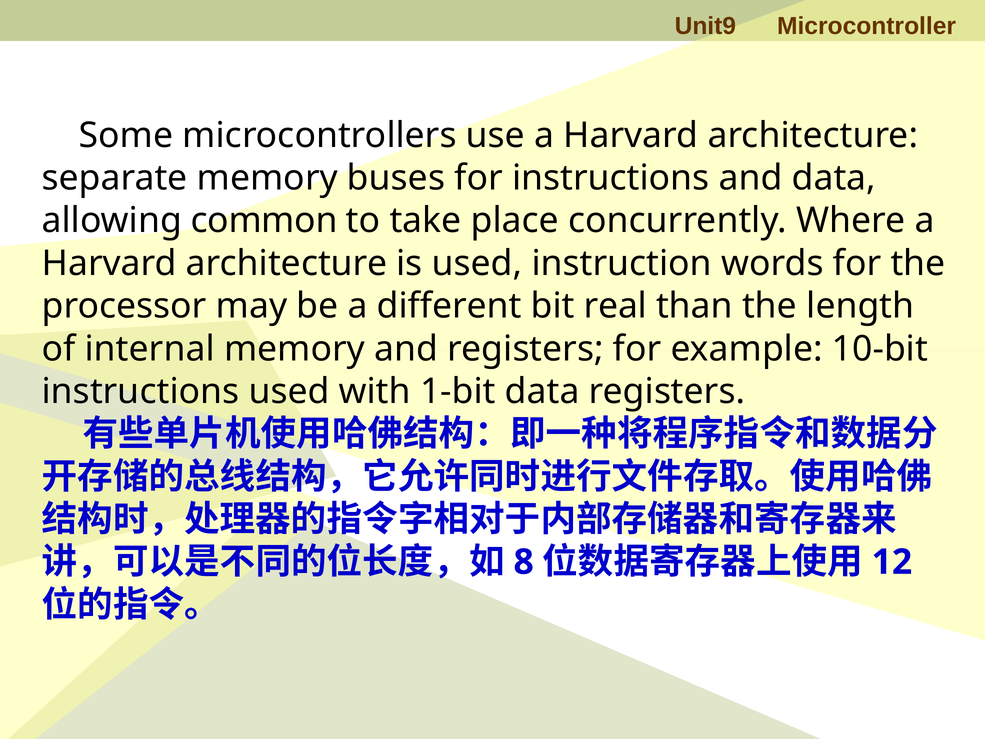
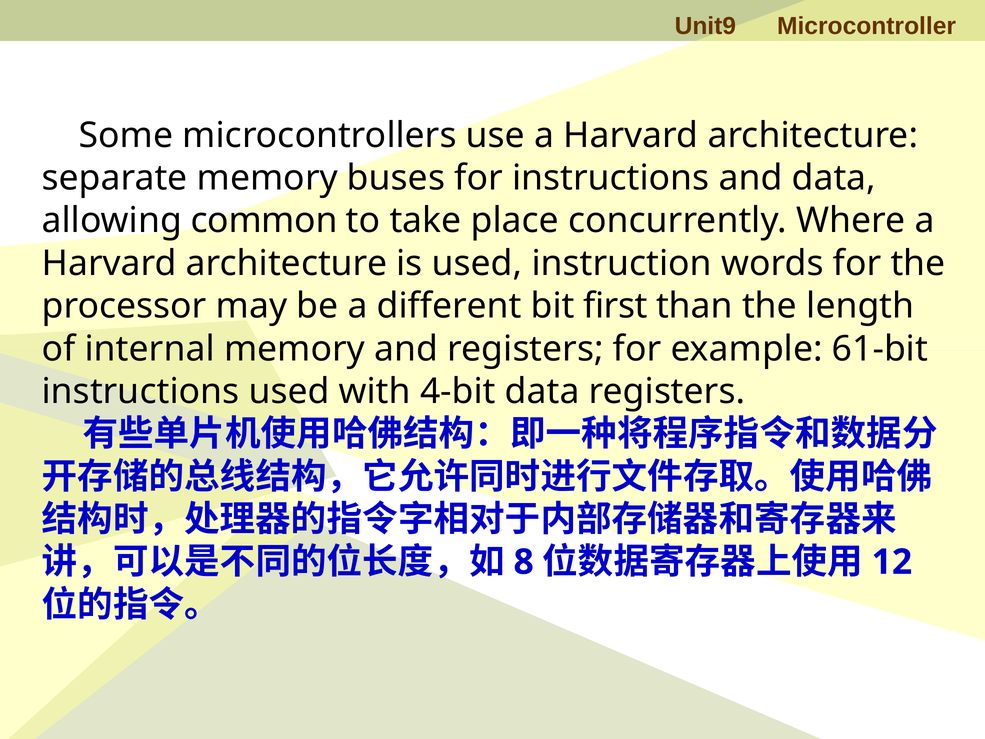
real: real -> first (615, 306)
10-bit: 10-bit -> 61-bit (880, 349)
1-bit: 1-bit -> 4-bit (458, 391)
